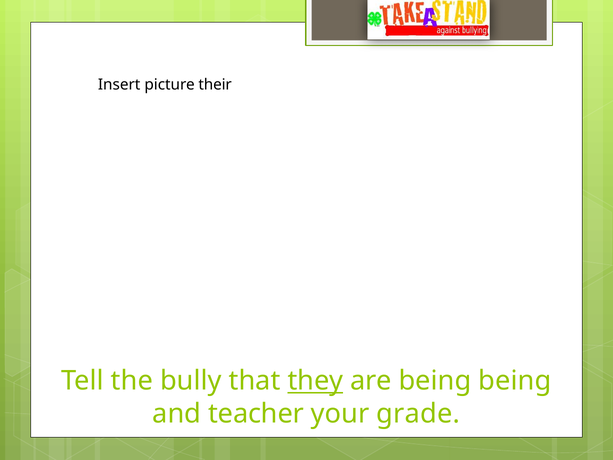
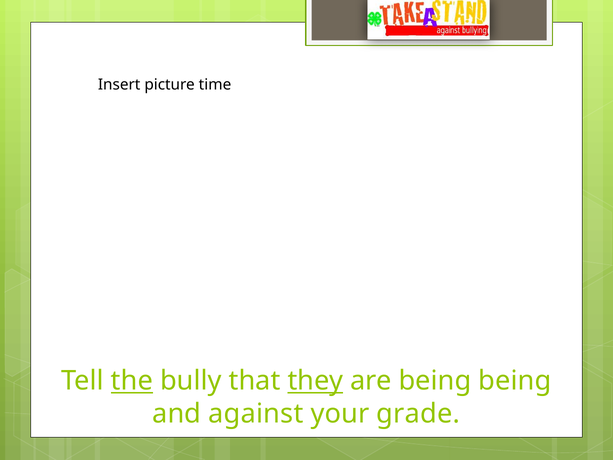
their: their -> time (215, 85)
the underline: none -> present (132, 381)
teacher: teacher -> against (256, 413)
